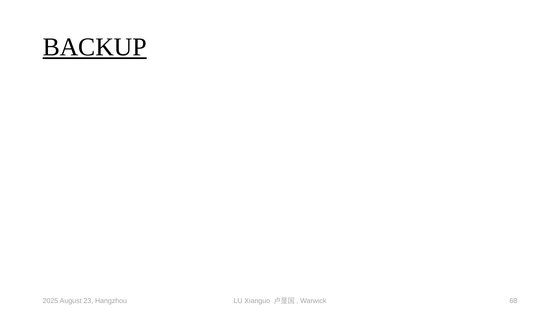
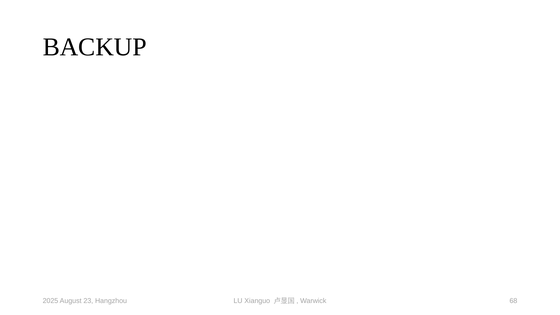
BACKUP underline: present -> none (95, 47)
